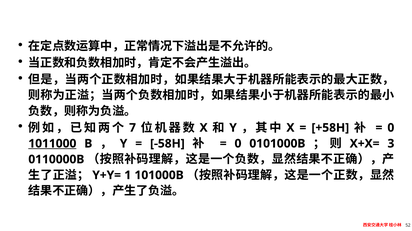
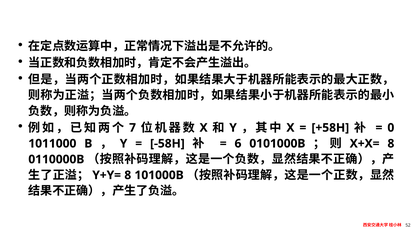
1011000 underline: present -> none (52, 144)
0: 0 -> 6 (238, 144)
3: 3 -> 8 (391, 144)
1: 1 -> 8 (128, 176)
